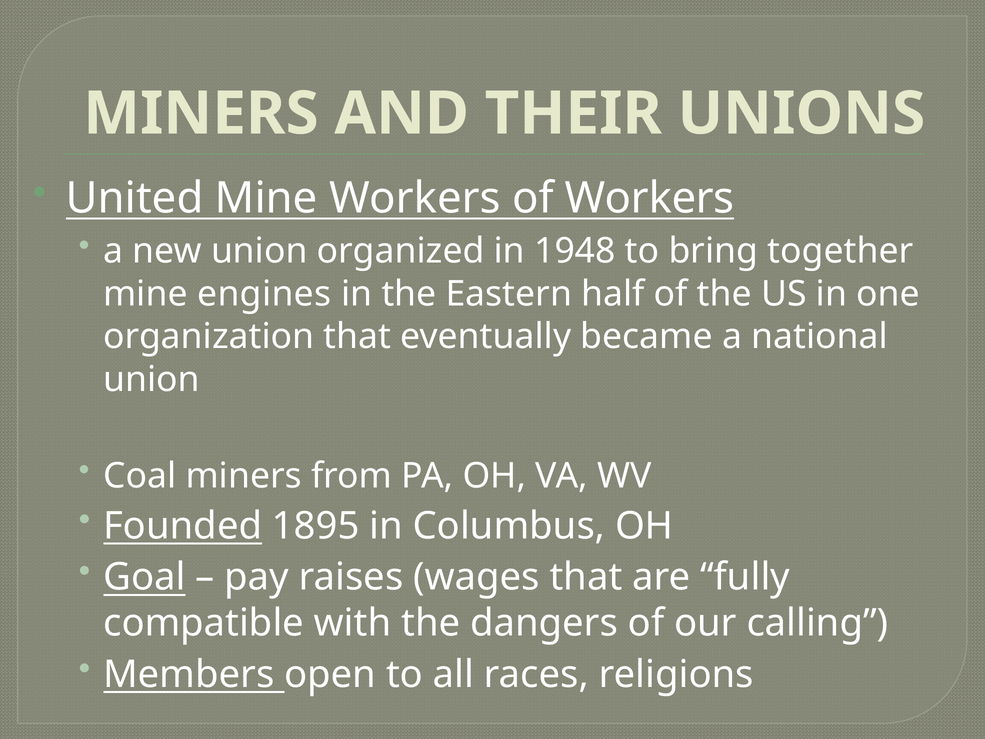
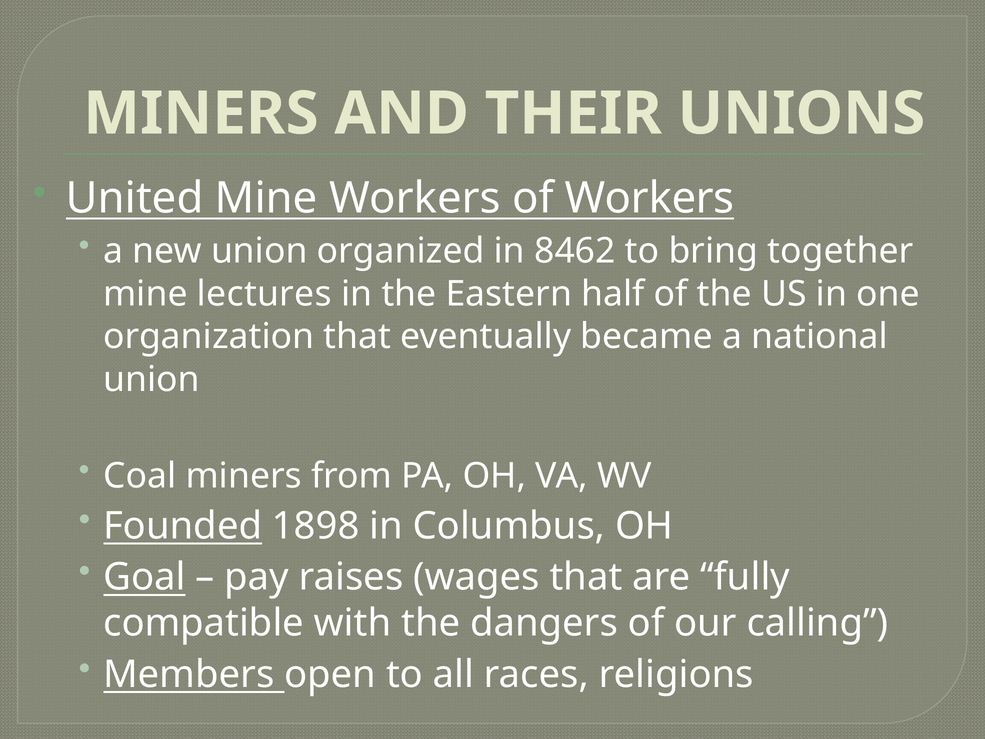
1948: 1948 -> 8462 (575, 251)
engines: engines -> lectures (264, 294)
1895: 1895 -> 1898 (316, 526)
